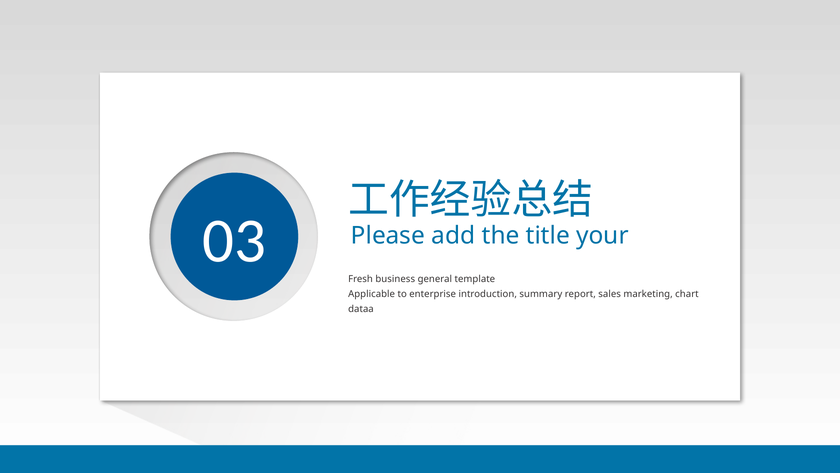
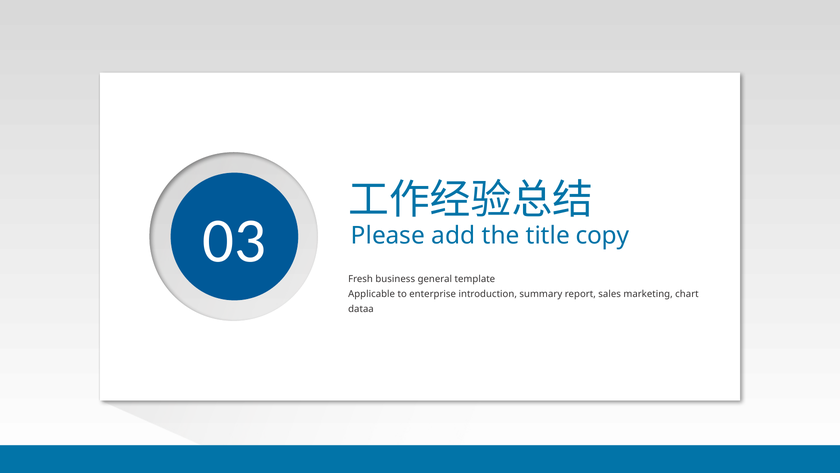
your: your -> copy (603, 235)
